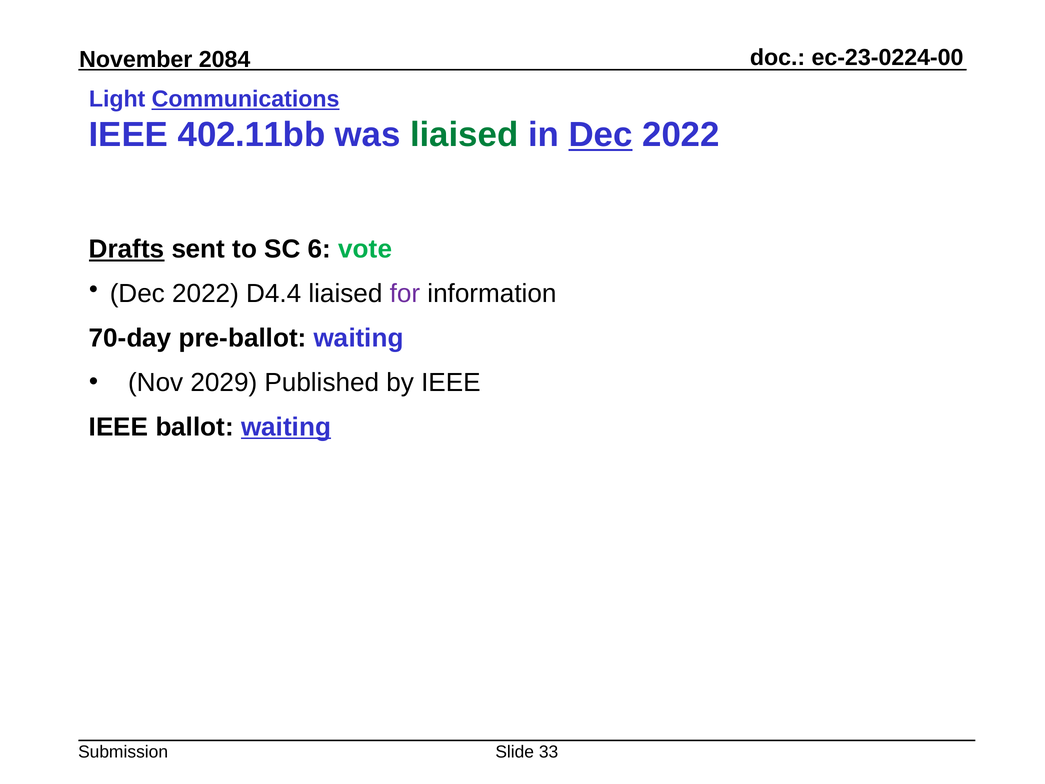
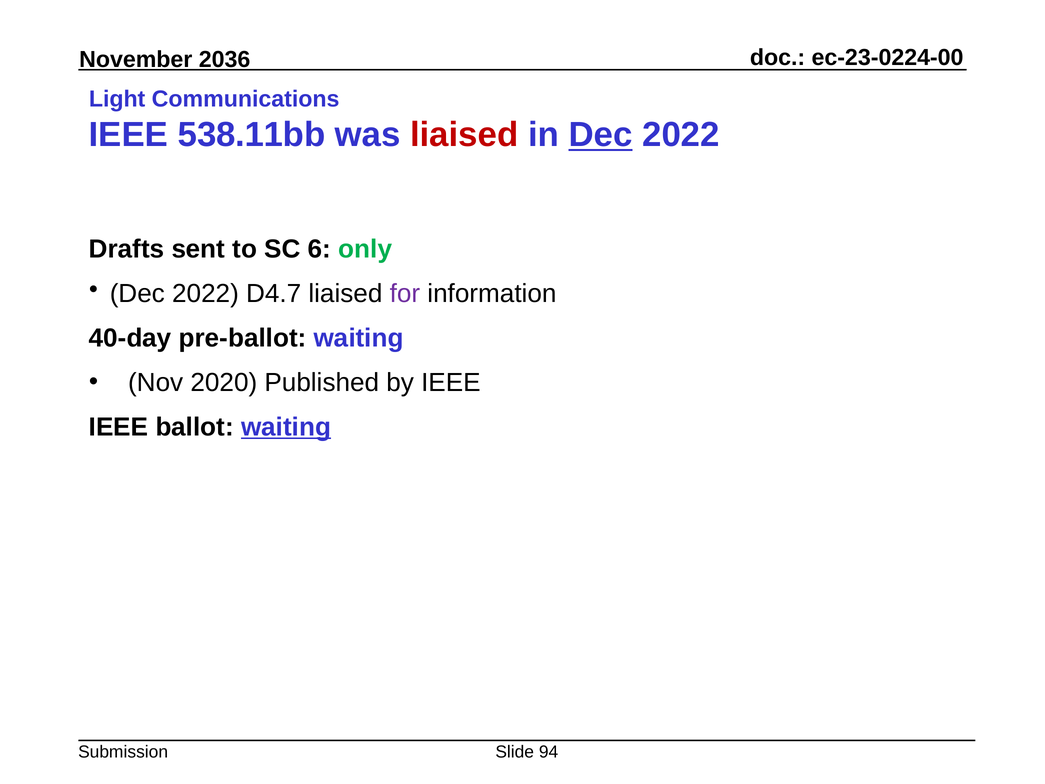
2084: 2084 -> 2036 (225, 59)
Communications underline: present -> none (246, 99)
402.11bb: 402.11bb -> 538.11bb (252, 135)
liaised colour: green -> red (464, 135)
Drafts underline: present -> none (127, 249)
vote: vote -> only (365, 249)
D4.4: D4.4 -> D4.7 (274, 294)
70-day: 70-day -> 40-day (130, 338)
2029: 2029 -> 2020 (224, 382)
33: 33 -> 94 (549, 752)
